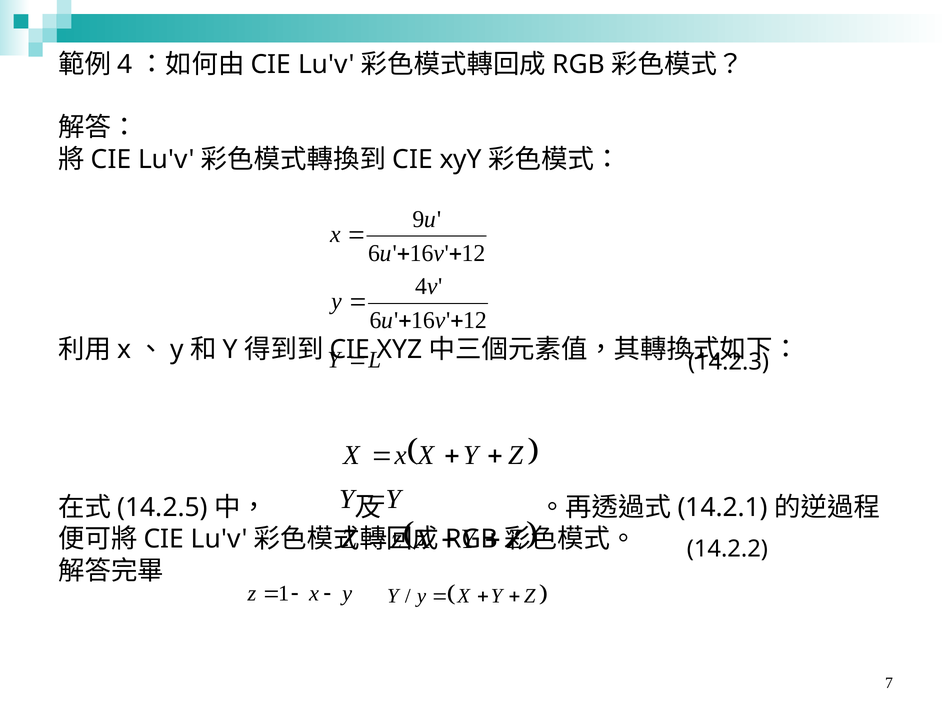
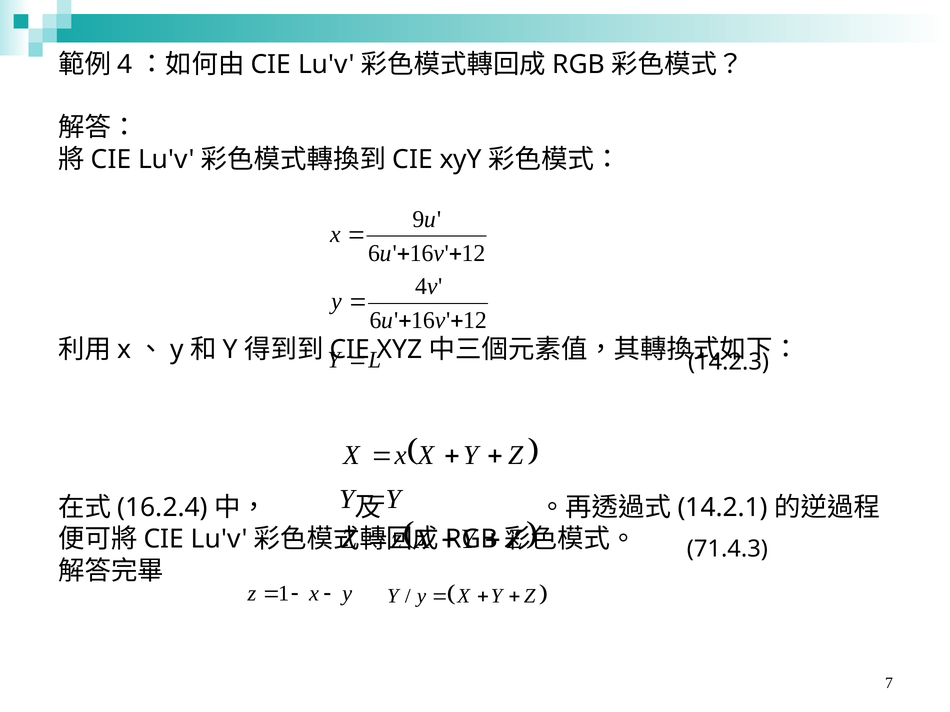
14.2.5: 14.2.5 -> 16.2.4 (163, 508)
14.2.2: 14.2.2 -> 71.4.3 (727, 549)
